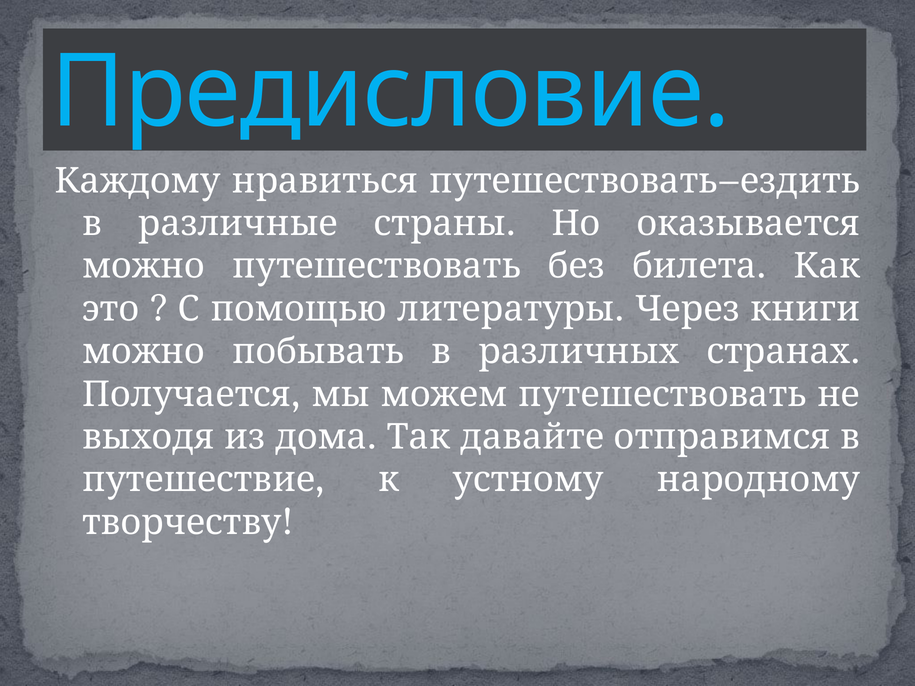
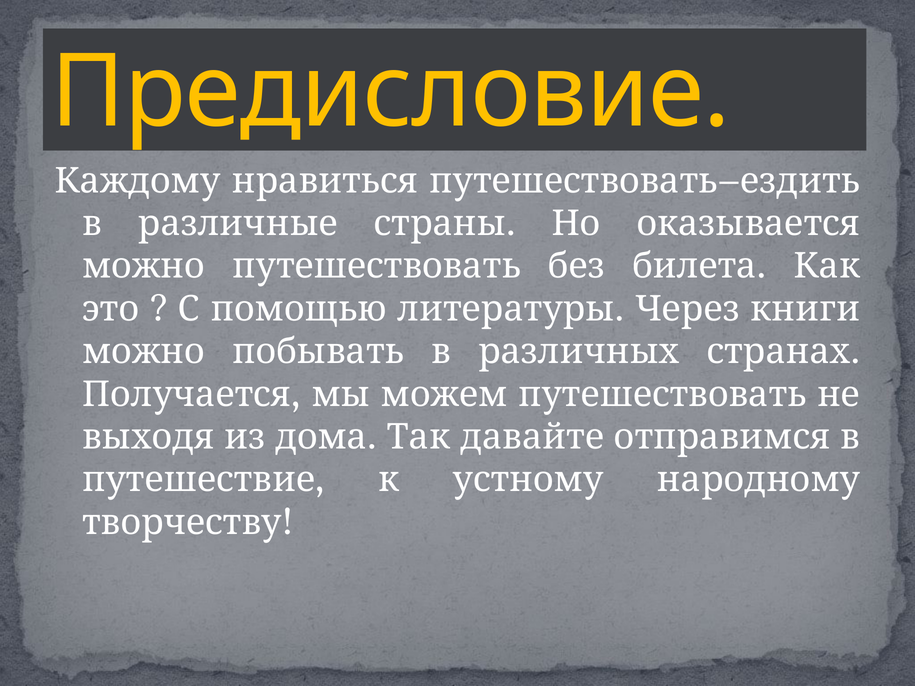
Предисловие colour: light blue -> yellow (391, 92)
